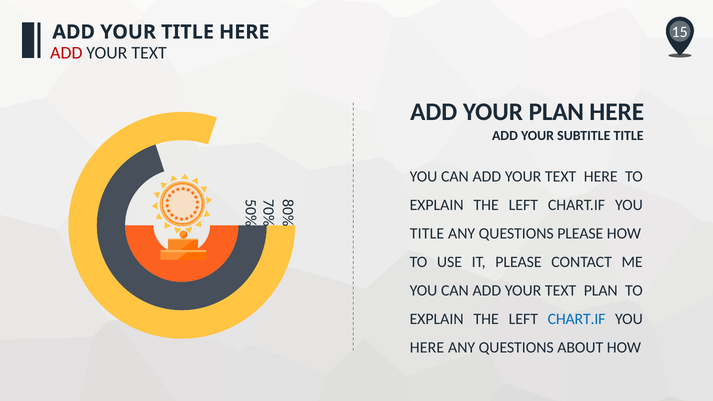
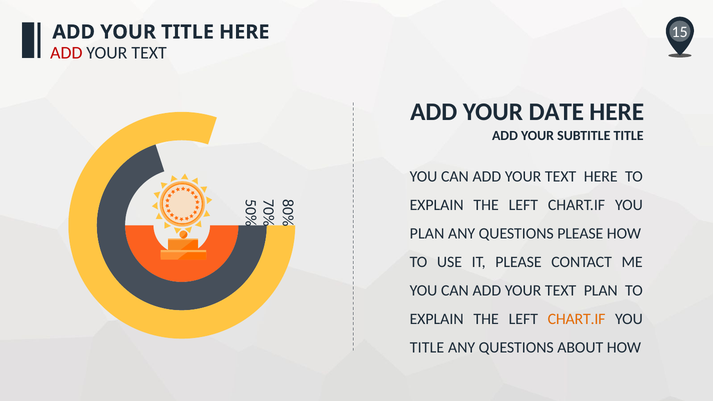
YOUR PLAN: PLAN -> DATE (556, 112)
TITLE: TITLE -> PLAN (427, 234)
CHART.IF colour: blue -> orange (577, 319)
HERE: HERE -> TITLE (427, 348)
